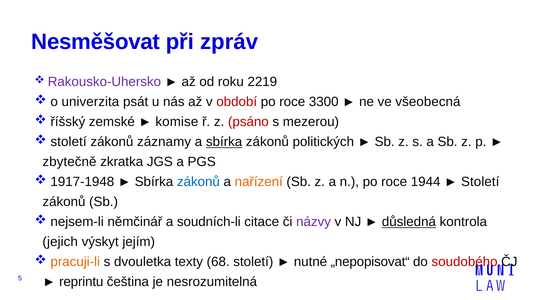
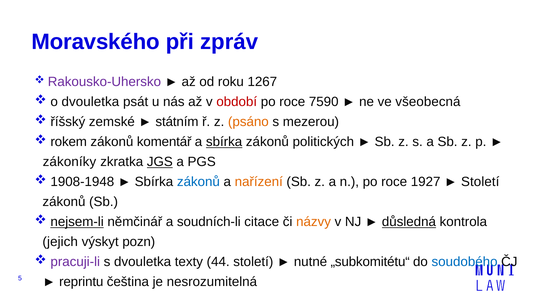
Nesměšovat: Nesměšovat -> Moravského (96, 42)
2219: 2219 -> 1267 (262, 82)
o univerzita: univerzita -> dvouletka (90, 102)
3300: 3300 -> 7590 (324, 102)
komise: komise -> státním (177, 122)
psáno colour: red -> orange (248, 122)
století: století -> rokem (69, 142)
záznamy: záznamy -> komentář (164, 142)
zbytečně: zbytečně -> zákoníky (69, 162)
JGS underline: none -> present (160, 162)
1917-1948: 1917-1948 -> 1908-1948 (82, 182)
1944: 1944 -> 1927 (426, 182)
nejsem-li underline: none -> present (77, 222)
názvy colour: purple -> orange (314, 222)
jejím: jejím -> pozn (139, 242)
pracuji-li colour: orange -> purple (75, 262)
68: 68 -> 44 (218, 262)
„nepopisovat“: „nepopisovat“ -> „subkomitétu“ (370, 262)
soudobého colour: red -> blue (465, 262)
